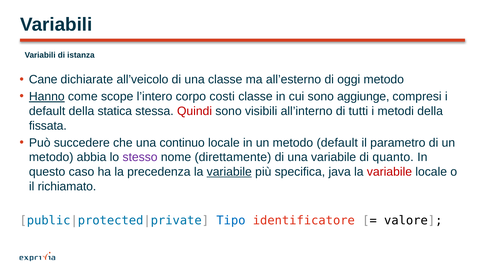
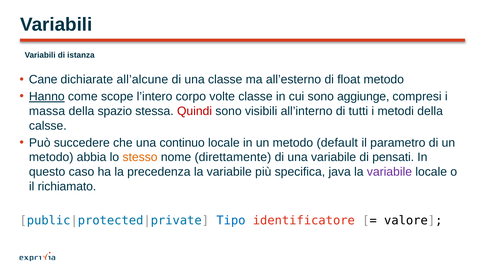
all’veicolo: all’veicolo -> all’alcune (142, 80)
oggi: oggi -> float (349, 80)
costi: costi -> volte (222, 97)
default: default -> massa (47, 111)
statica: statica -> spazio (115, 111)
fissata: fissata -> calsse (48, 126)
stesso colour: purple -> orange (140, 157)
quanto: quanto -> pensati (393, 157)
variabile underline: present -> none (229, 172)
variabile colour: red -> purple (389, 172)
